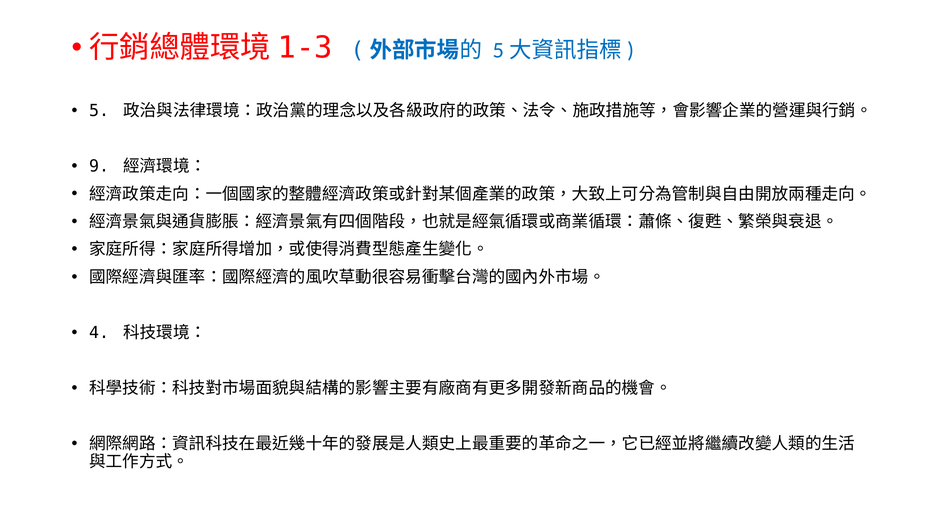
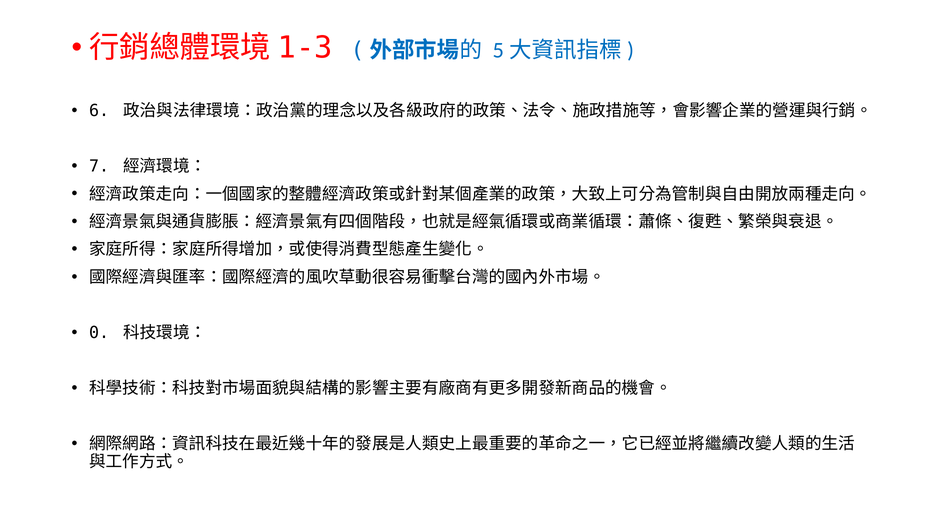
5: 5 -> 6 (99, 111)
9: 9 -> 7 (99, 166)
4: 4 -> 0 (99, 332)
